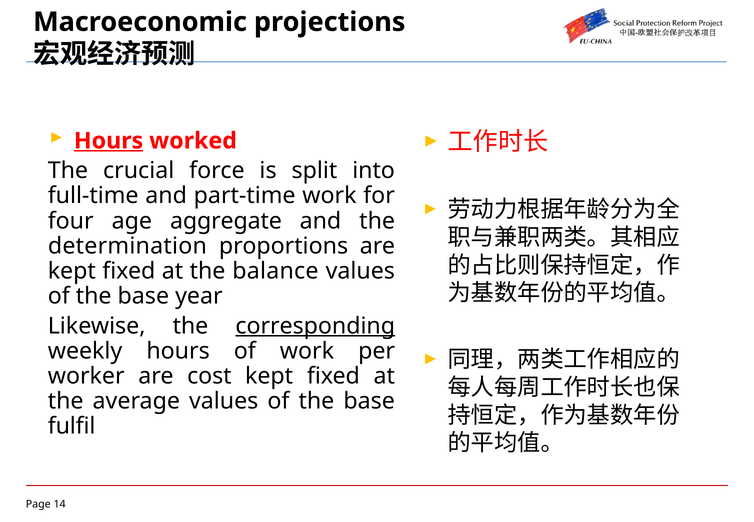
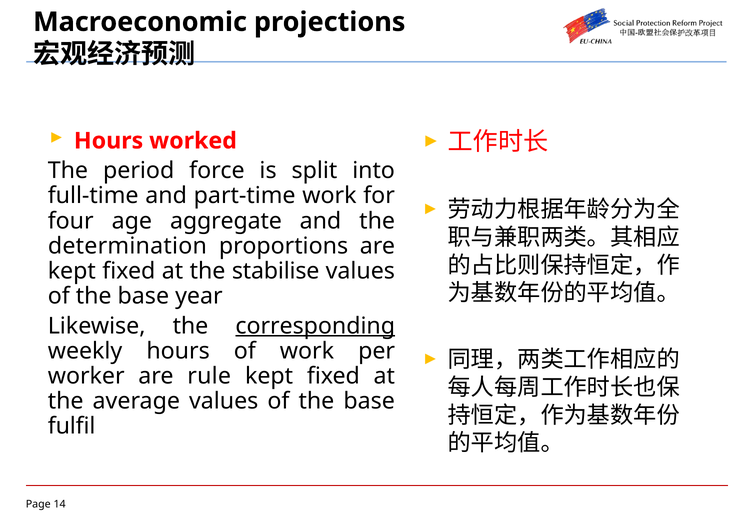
Hours underline: present -> none (109, 141)
crucial: crucial -> period (139, 171)
balance: balance -> stabilise (276, 271)
cost: cost -> rule (209, 376)
